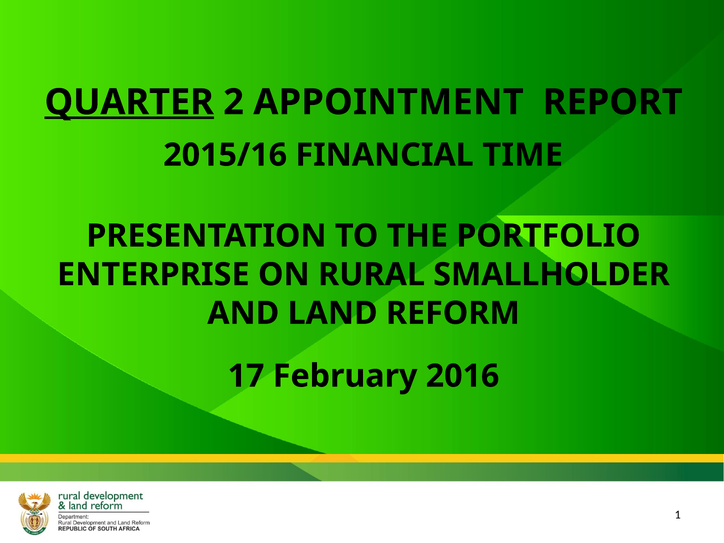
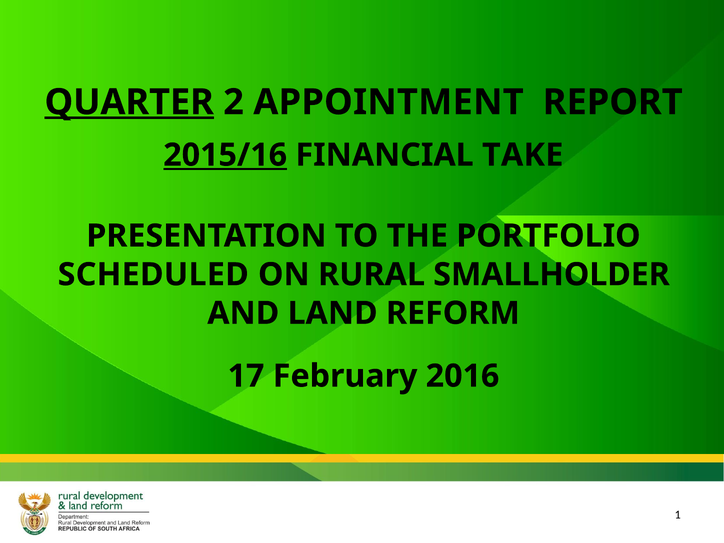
2015/16 underline: none -> present (225, 155)
TIME: TIME -> TAKE (523, 155)
ENTERPRISE: ENTERPRISE -> SCHEDULED (153, 275)
